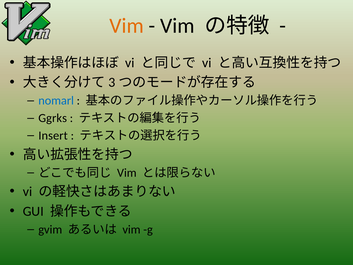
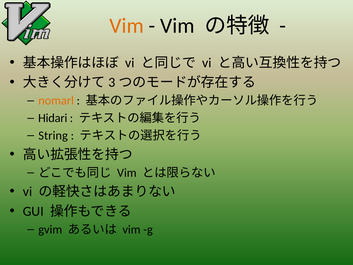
nomarl colour: blue -> orange (56, 101)
Ggrks: Ggrks -> Hidari (53, 118)
Insert: Insert -> String (53, 136)
